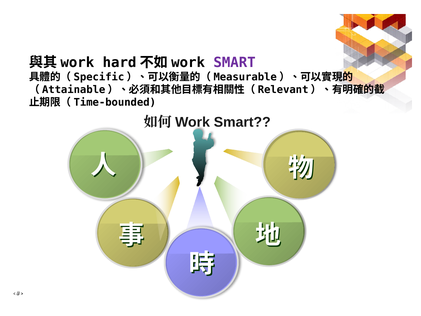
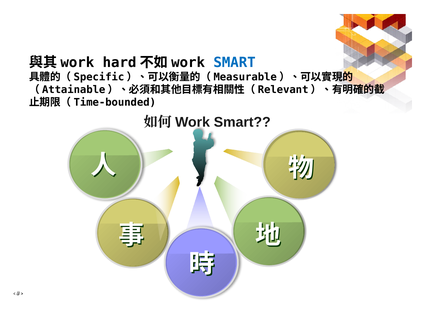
SMART colour: purple -> blue (235, 62)
